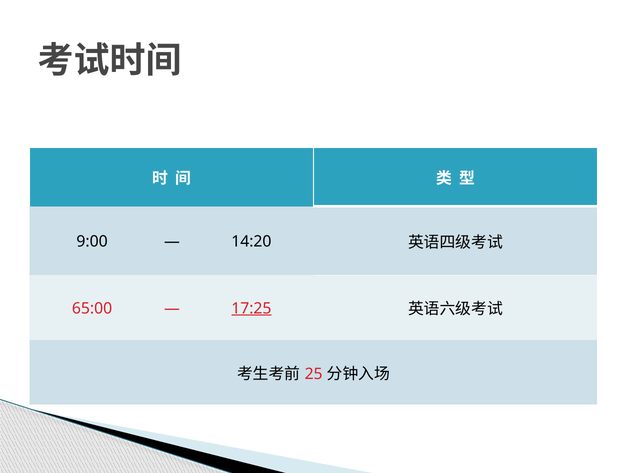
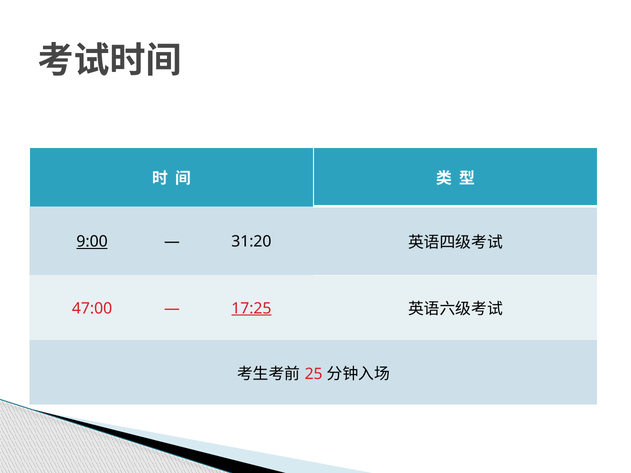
9:00 underline: none -> present (92, 242)
14:20: 14:20 -> 31:20 (251, 242)
65:00: 65:00 -> 47:00 (92, 309)
